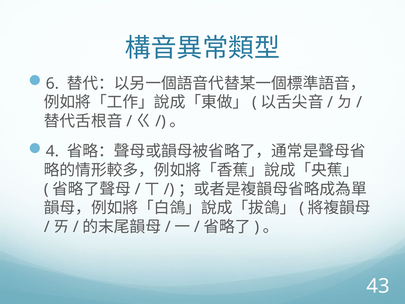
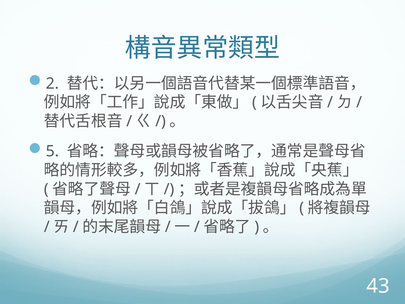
6: 6 -> 2 (52, 83)
4: 4 -> 5 (52, 151)
